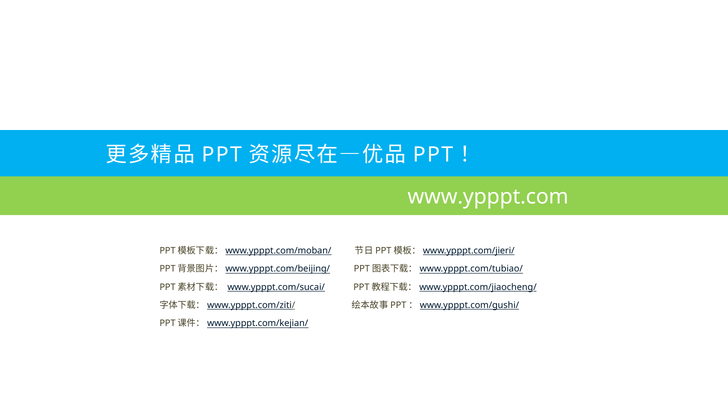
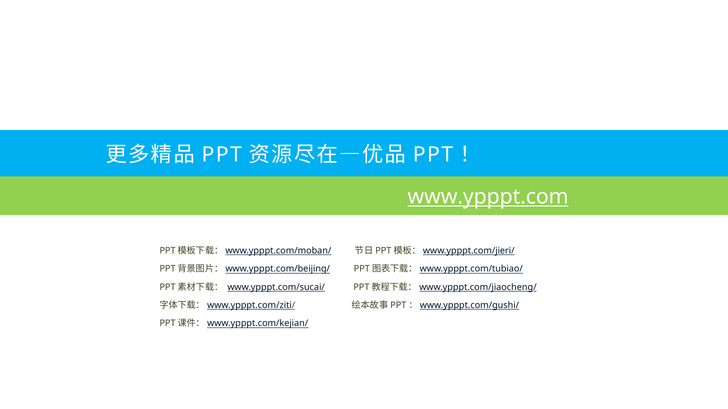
www.ypppt.com underline: none -> present (488, 197)
